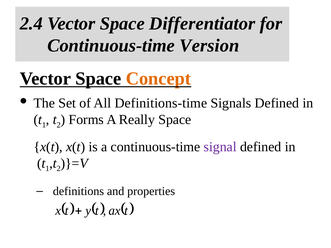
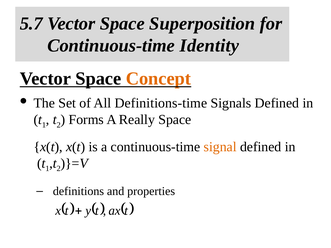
2.4: 2.4 -> 5.7 (31, 24)
Differentiator: Differentiator -> Superposition (202, 24)
Version: Version -> Identity (209, 46)
signal colour: purple -> orange (220, 147)
